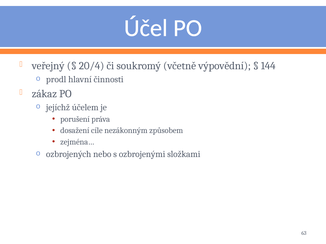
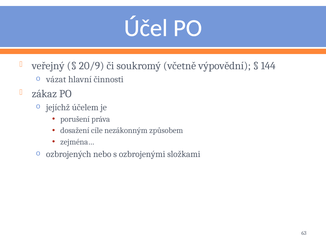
20/4: 20/4 -> 20/9 (92, 66)
prodl: prodl -> vázat (56, 80)
